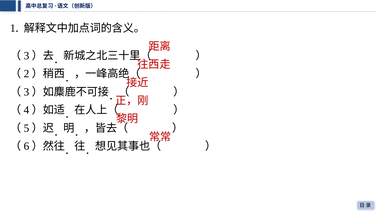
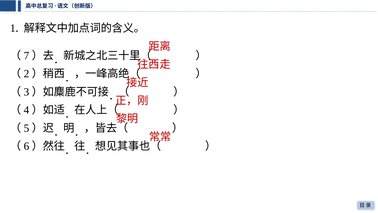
3: 3 -> 7 (26, 56)
